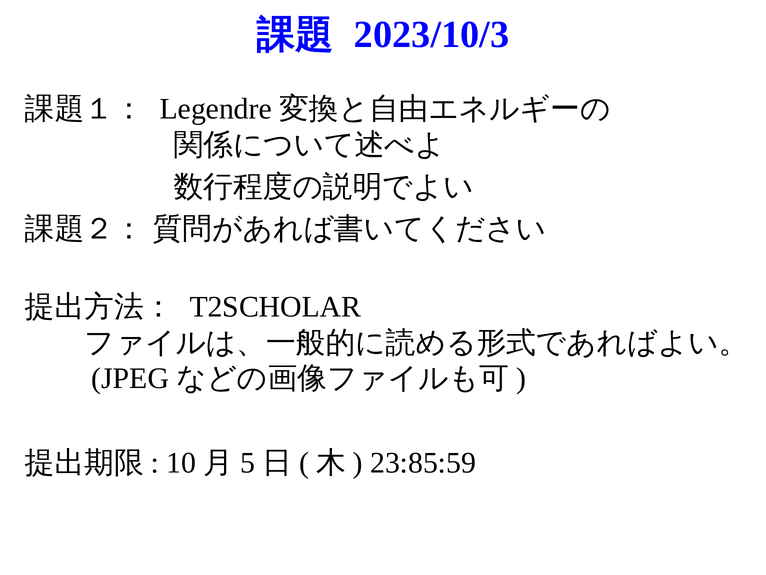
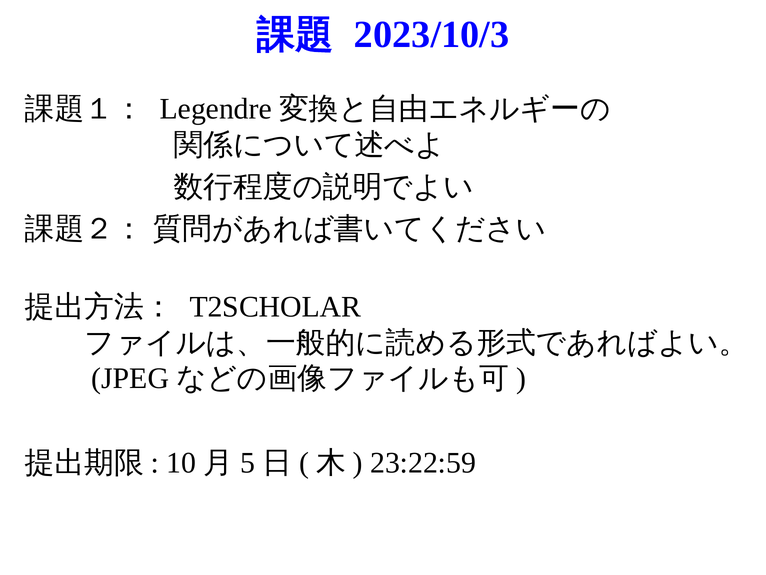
23:85:59: 23:85:59 -> 23:22:59 (423, 463)
